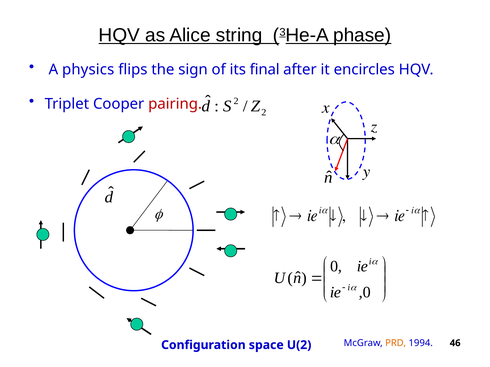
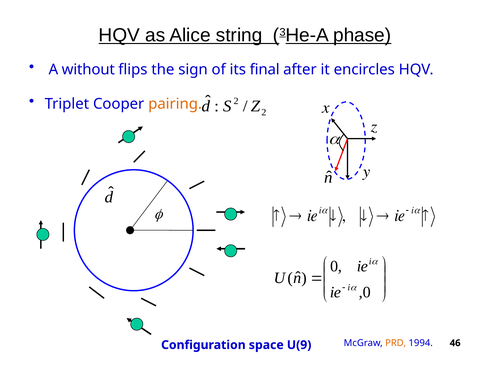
physics: physics -> without (88, 70)
pairing colour: red -> orange (175, 104)
U(2: U(2 -> U(9 (299, 345)
